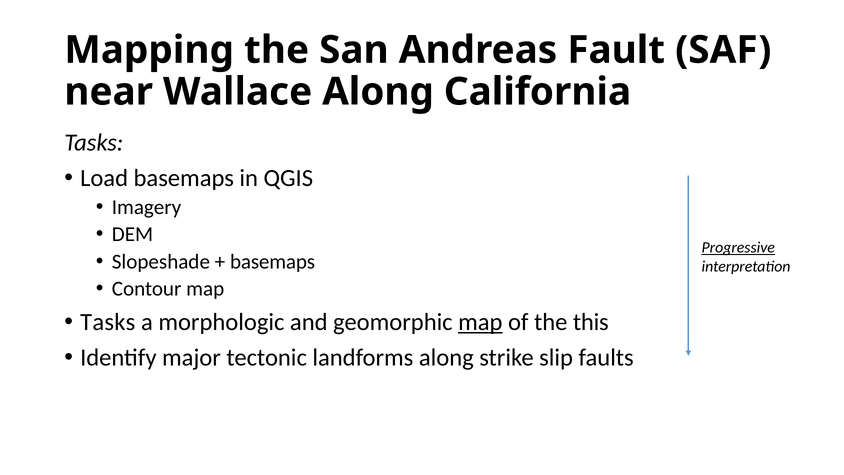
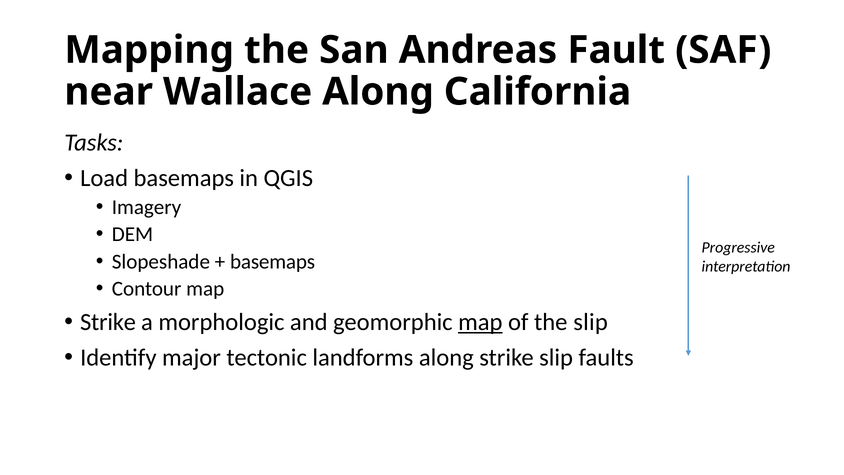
Progressive underline: present -> none (738, 248)
Tasks: Tasks -> Strike (108, 322)
the this: this -> slip (591, 322)
